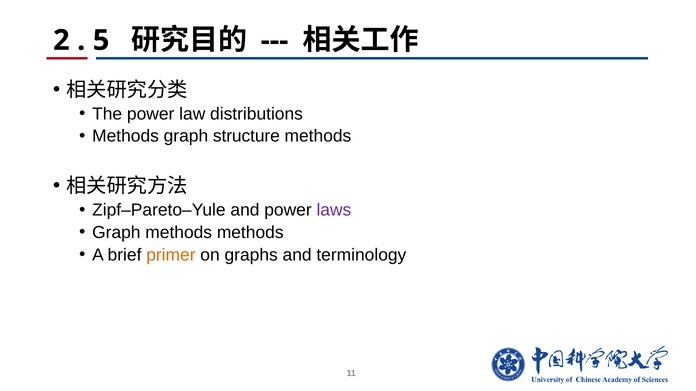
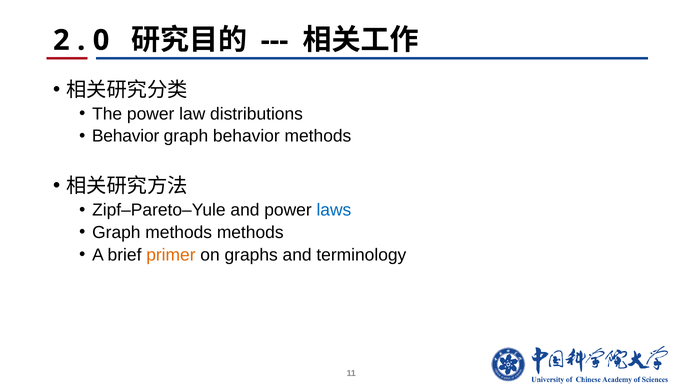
5: 5 -> 0 (101, 40)
Methods: Methods -> Behavior (126, 136)
graph structure: structure -> behavior (246, 136)
laws colour: purple -> blue (334, 210)
